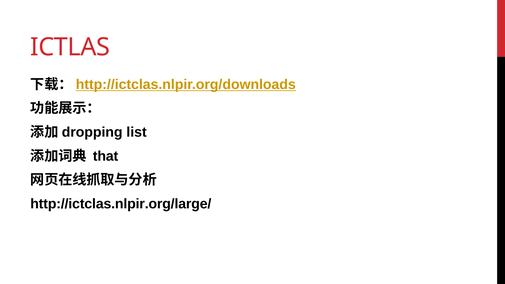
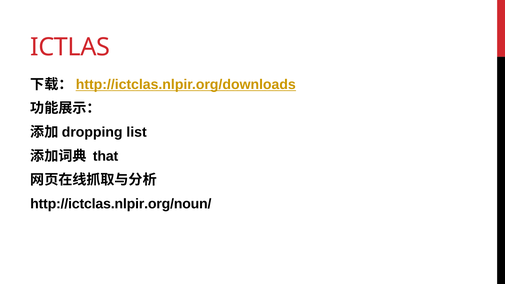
http://ictclas.nlpir.org/large/: http://ictclas.nlpir.org/large/ -> http://ictclas.nlpir.org/noun/ (121, 204)
